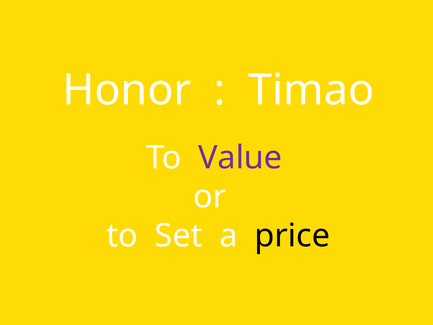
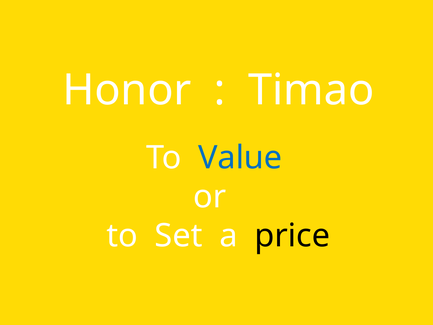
Value colour: purple -> blue (240, 158)
